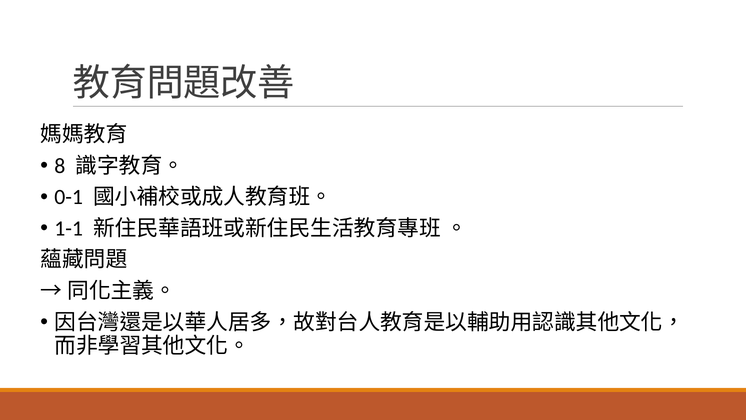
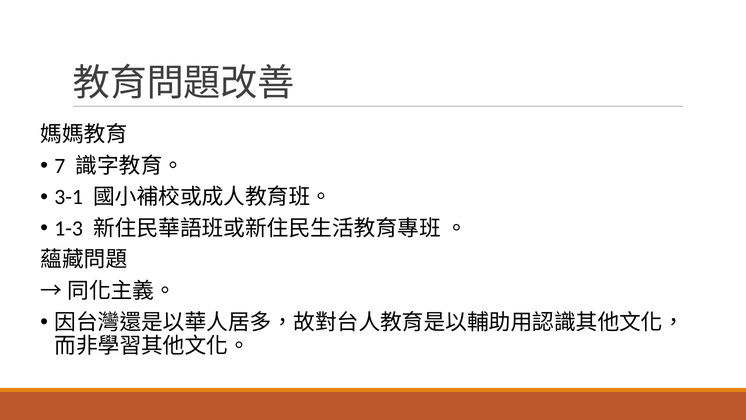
8: 8 -> 7 (60, 166)
0-1: 0-1 -> 3-1 (69, 197)
1-1: 1-1 -> 1-3 (69, 228)
